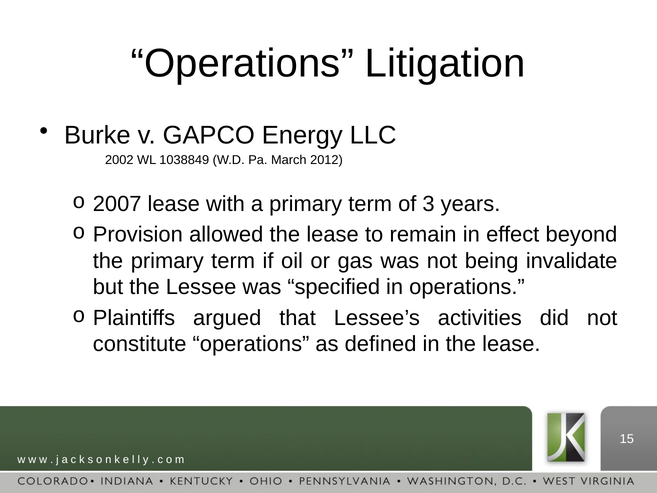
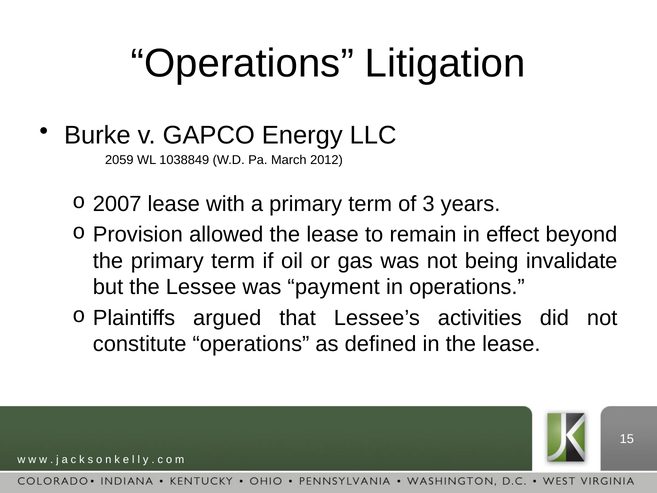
2002: 2002 -> 2059 (119, 160)
specified: specified -> payment (334, 287)
